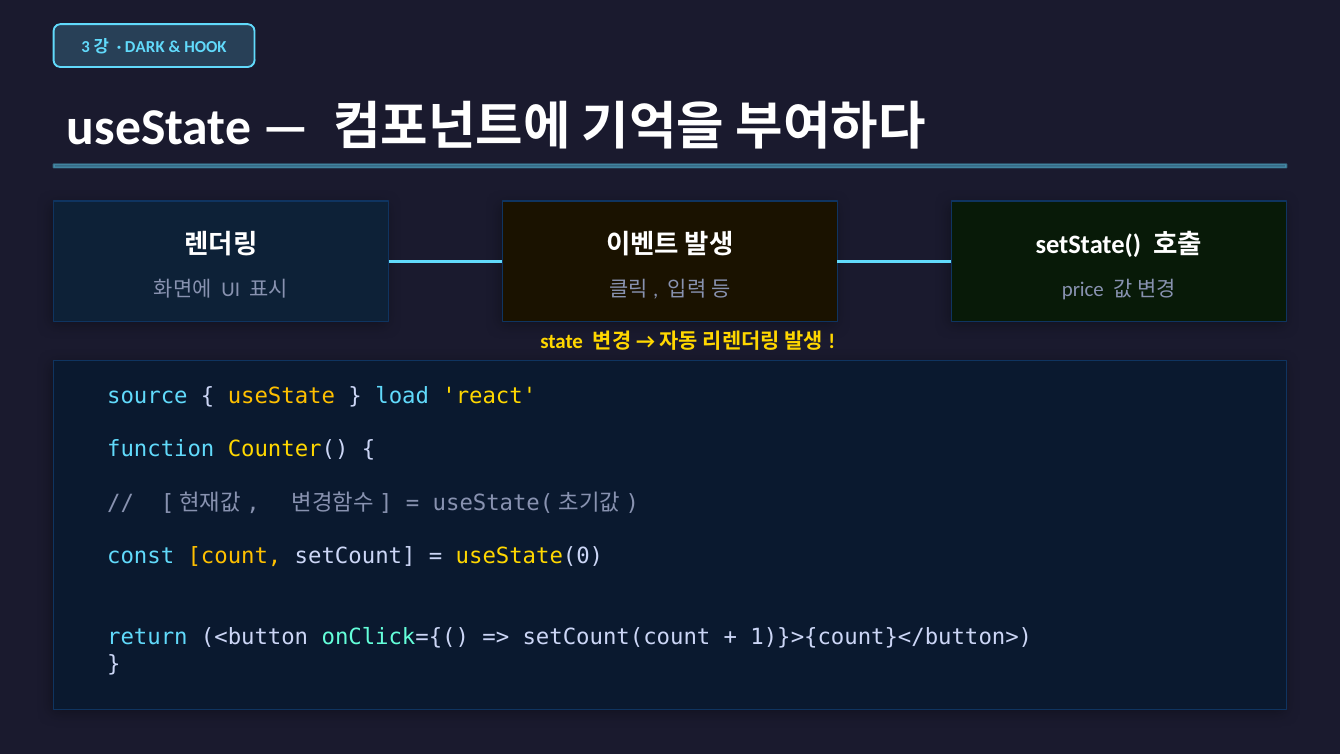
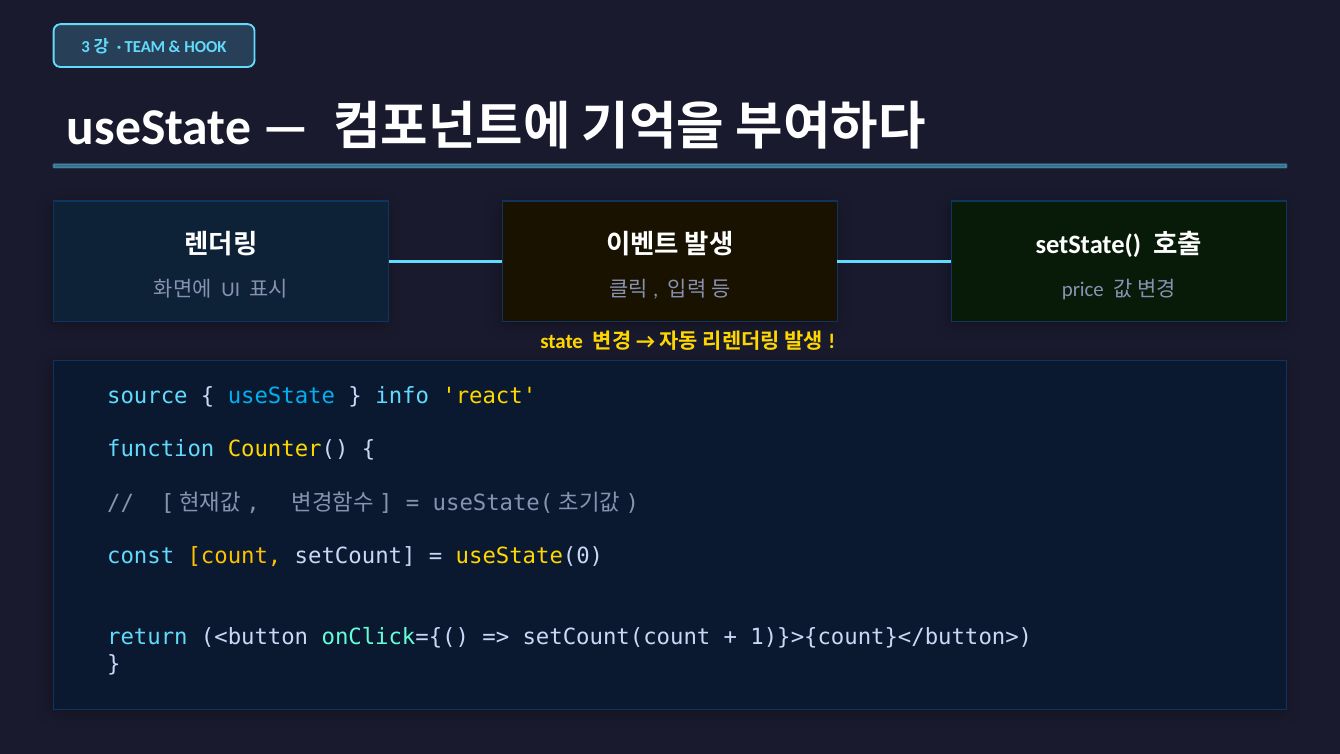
DARK: DARK -> TEAM (145, 47)
useState colour: yellow -> light blue (281, 396)
load: load -> info (402, 396)
